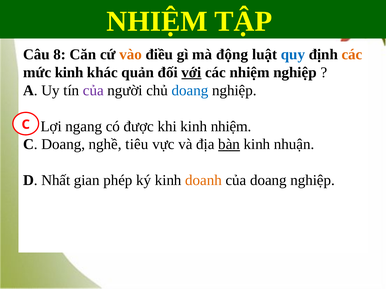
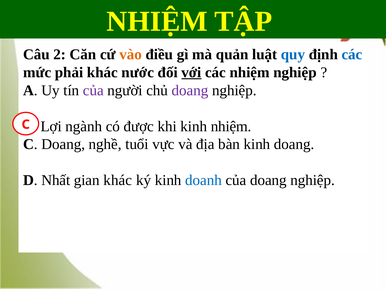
8: 8 -> 2 (60, 54)
động: động -> quản (232, 54)
các colour: orange -> blue (352, 54)
mức kinh: kinh -> phải (69, 72)
quản: quản -> nước (138, 72)
doang colour: blue -> purple (190, 90)
ngang: ngang -> ngành (84, 127)
tiêu: tiêu -> tuổi (137, 145)
bàn underline: present -> none (229, 145)
kinh nhuận: nhuận -> doang (294, 145)
gian phép: phép -> khác (118, 181)
doanh colour: orange -> blue (204, 181)
